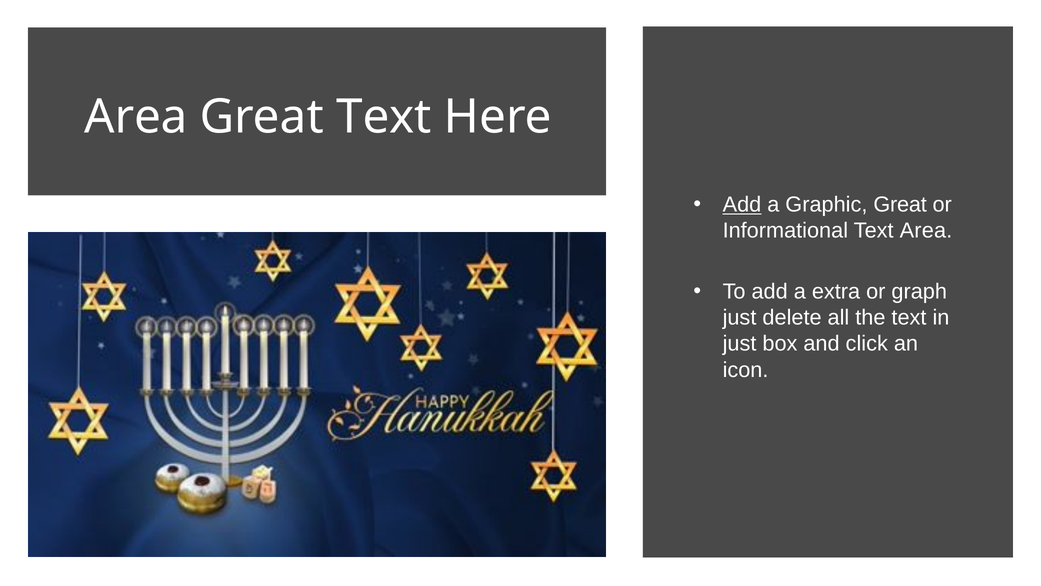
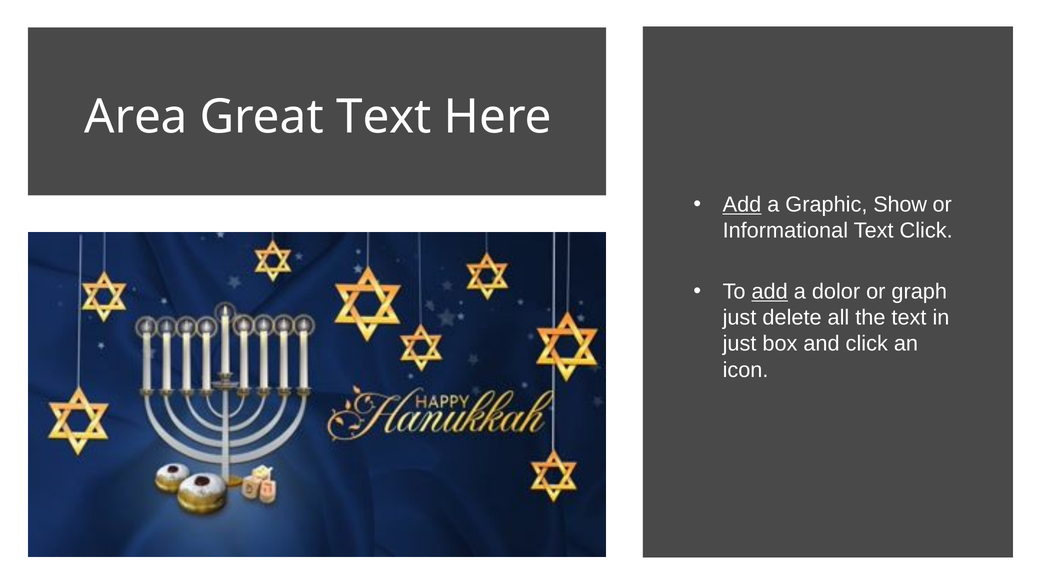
Graphic Great: Great -> Show (900, 204)
Text Area: Area -> Click (926, 231)
add underline: none -> present (770, 291)
extra: extra -> dolor (836, 291)
